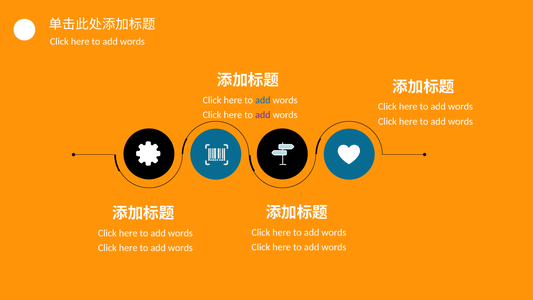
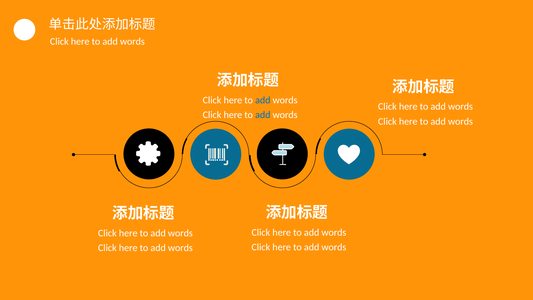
add colour: purple -> blue (263, 115)
